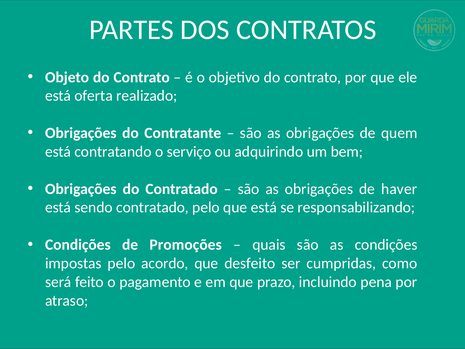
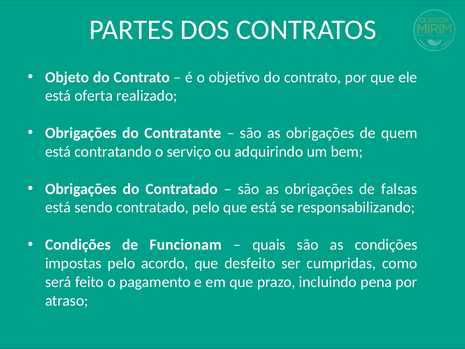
haver: haver -> falsas (399, 189)
Promoções: Promoções -> Funcionam (186, 245)
